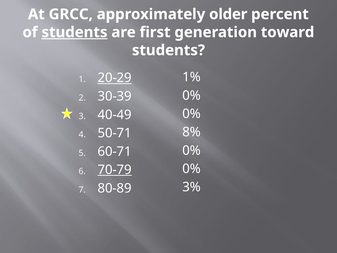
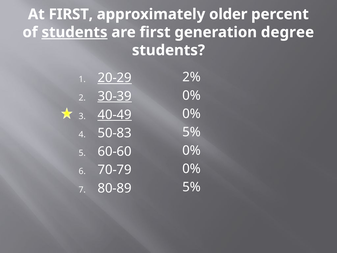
At GRCC: GRCC -> FIRST (71, 14)
toward: toward -> degree (287, 32)
1%: 1% -> 2% (192, 77)
30-39 underline: none -> present (115, 96)
40-49 underline: none -> present (115, 115)
8%: 8% -> 5% (192, 132)
50-71: 50-71 -> 50-83 (115, 133)
60-71: 60-71 -> 60-60 (115, 151)
70-79 underline: present -> none (115, 170)
3%: 3% -> 5% (192, 187)
